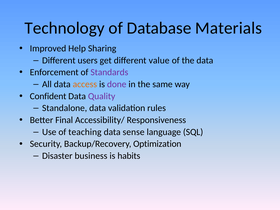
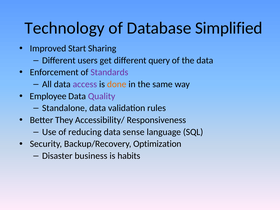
Materials: Materials -> Simplified (229, 28)
Help: Help -> Start (77, 48)
value: value -> query (159, 60)
access colour: orange -> purple (85, 84)
done colour: purple -> orange (117, 84)
Confident: Confident -> Employee (48, 96)
Final: Final -> They (64, 120)
teaching: teaching -> reducing (85, 132)
